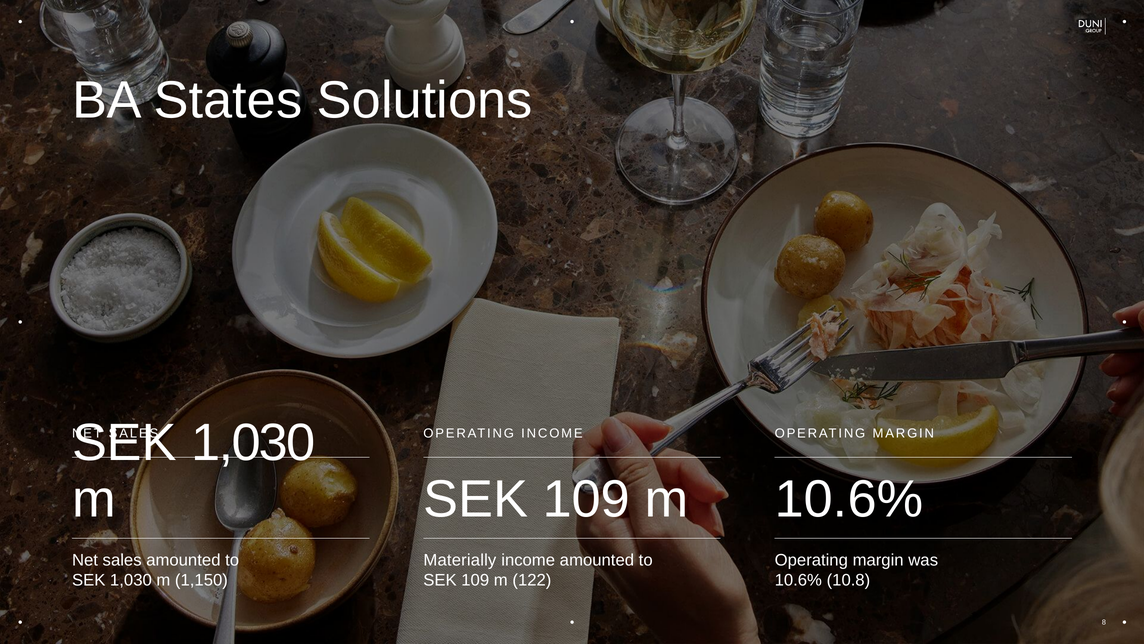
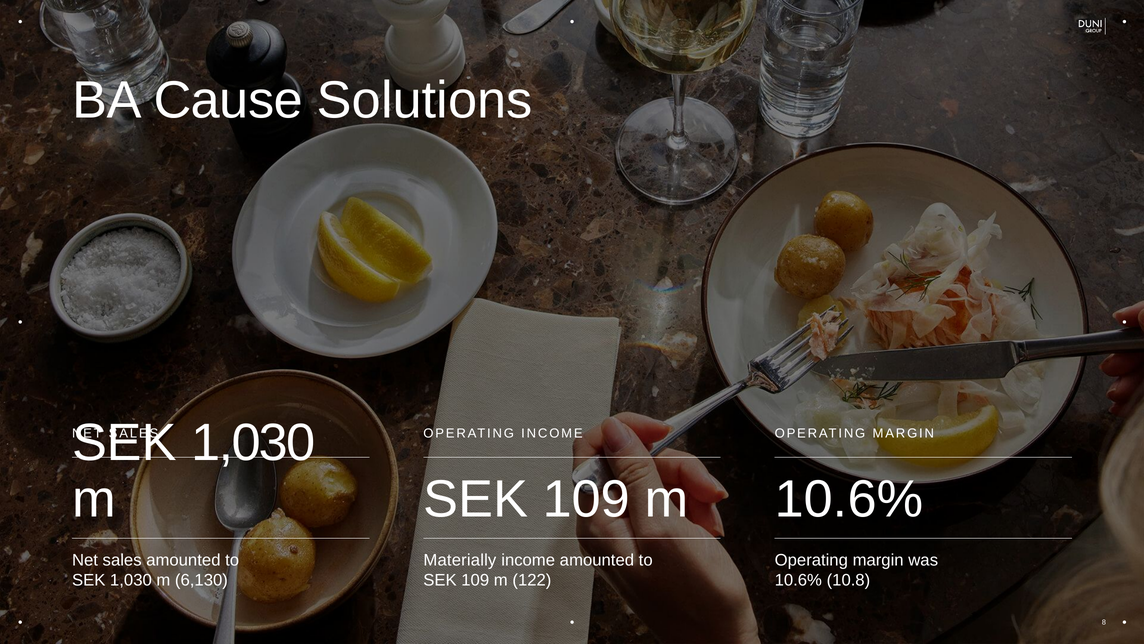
States: States -> Cause (228, 100)
1,150: 1,150 -> 6,130 (201, 580)
